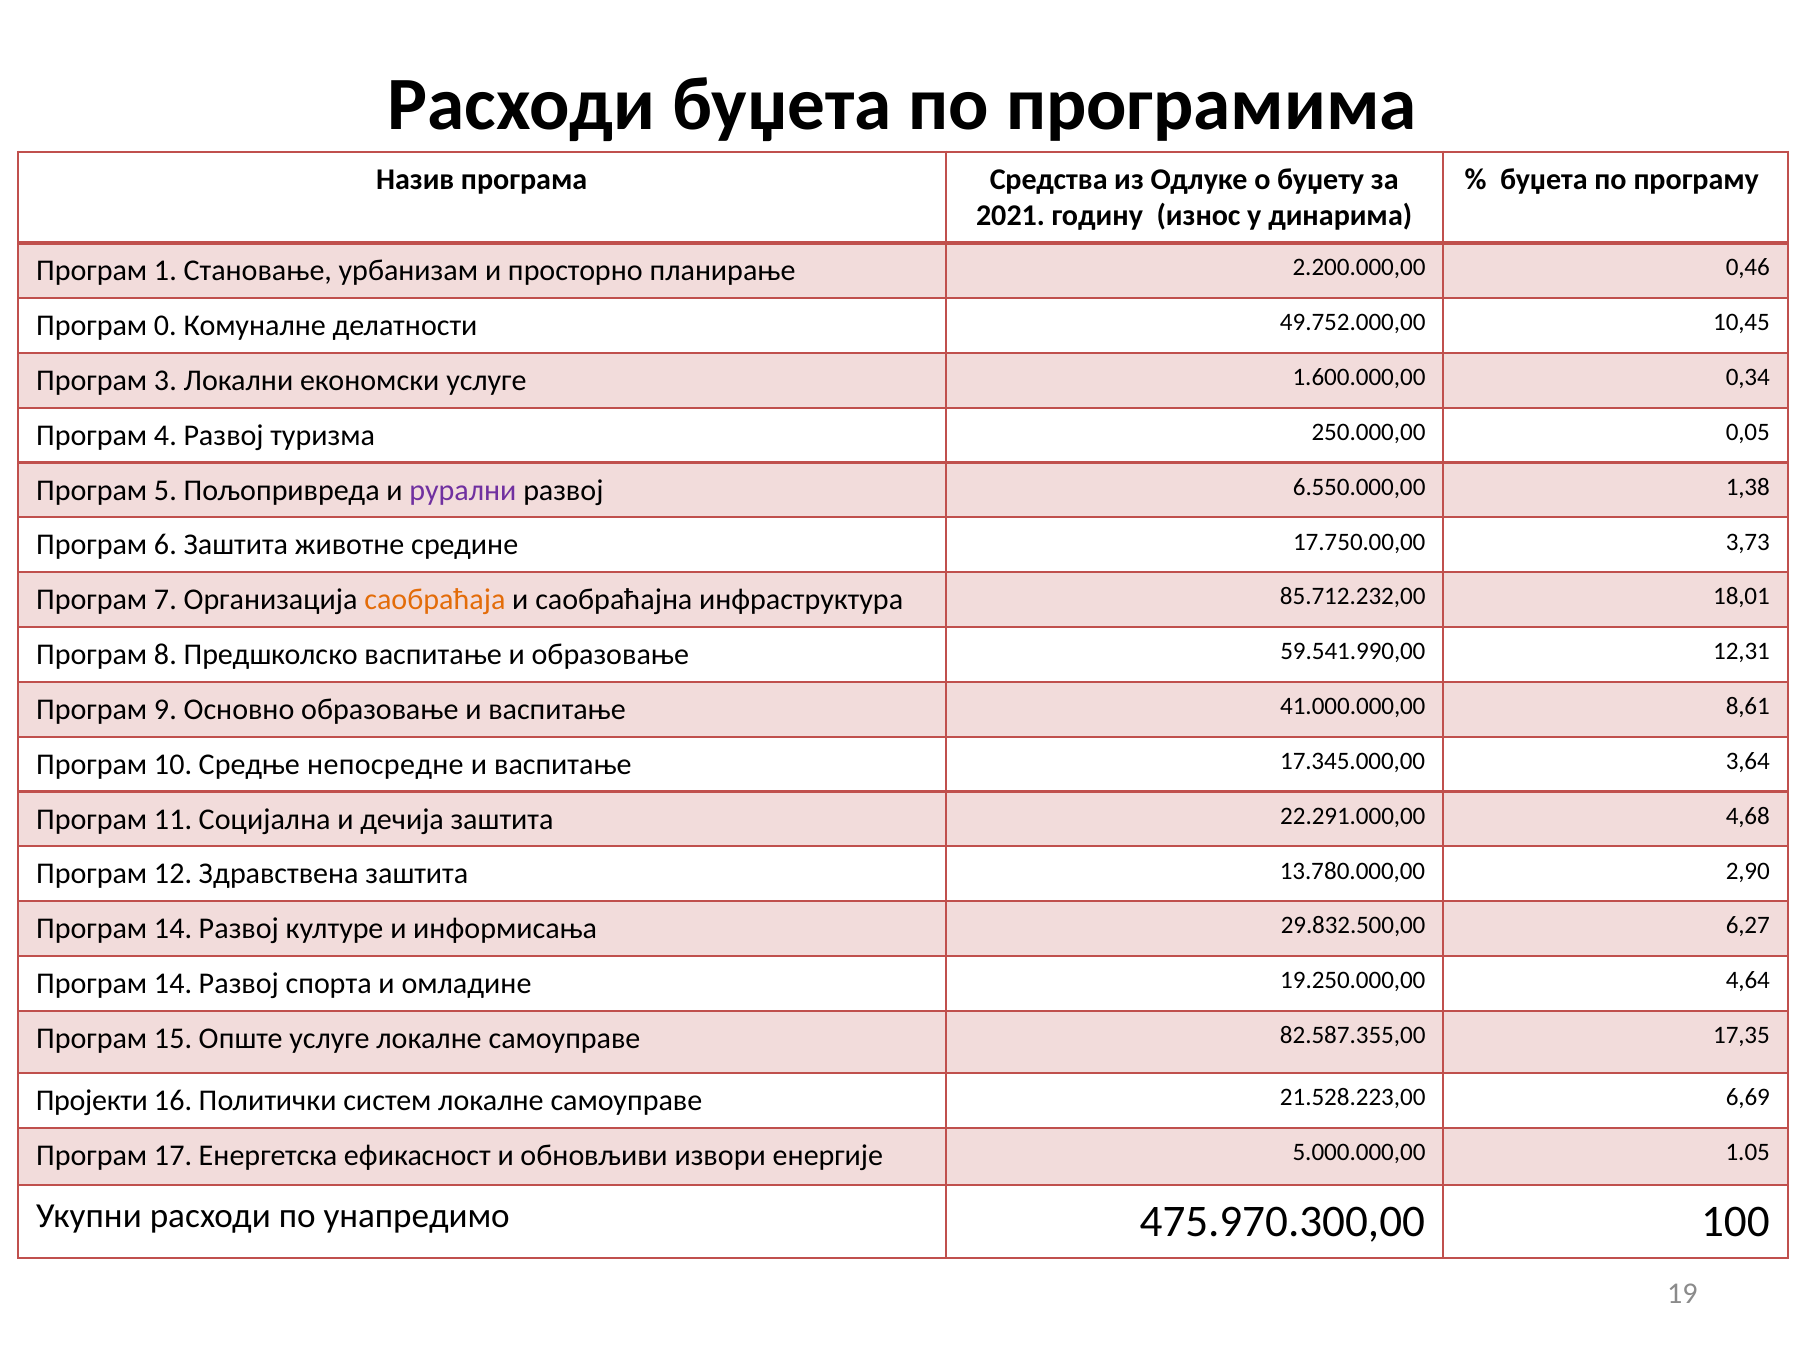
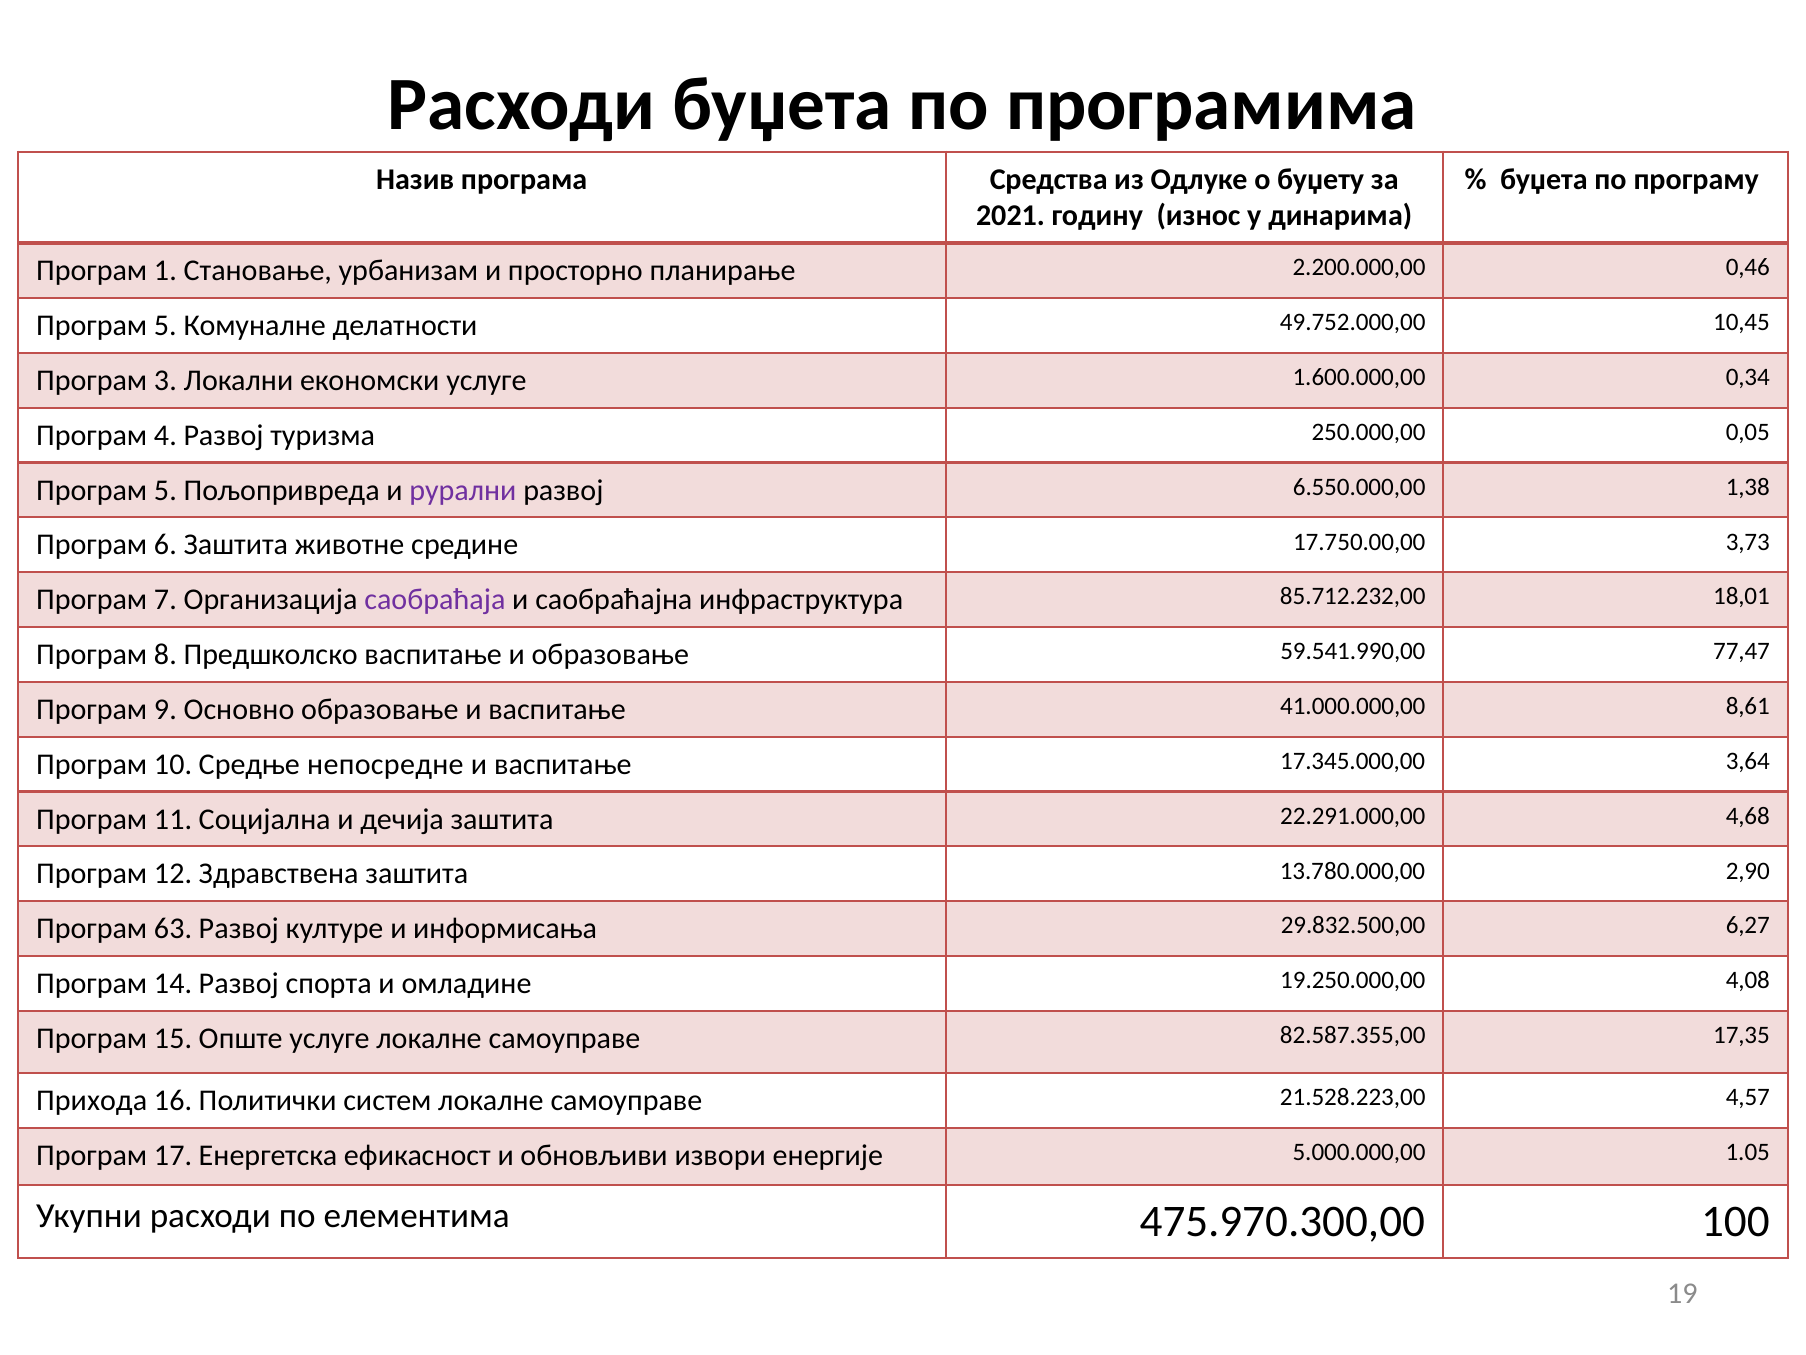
0: 0 -> 5 (165, 326)
саобраћаја colour: orange -> purple (435, 600)
12,31: 12,31 -> 77,47 (1742, 651)
14: 14 -> 63 (173, 929)
4,64: 4,64 -> 4,08 (1748, 980)
Пројекти: Пројекти -> Прихода (92, 1100)
6,69: 6,69 -> 4,57 (1748, 1097)
унапредимо: унапредимо -> елементима (417, 1215)
